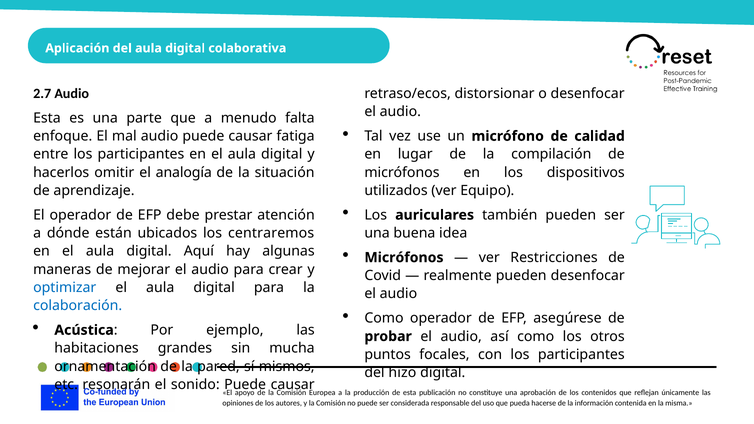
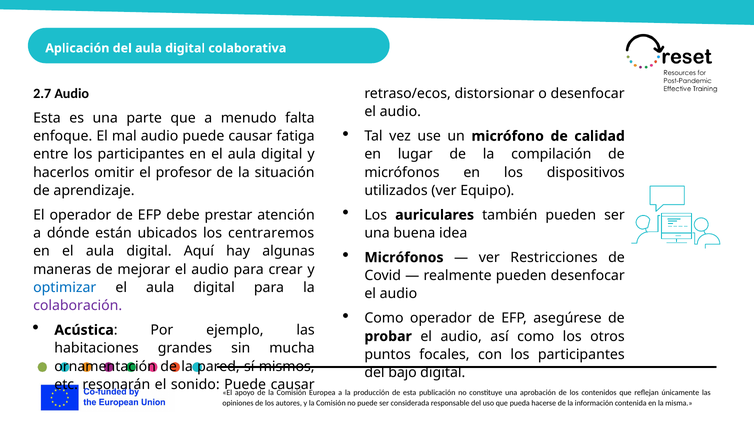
analogía: analogía -> profesor (184, 172)
colaboración colour: blue -> purple (78, 306)
hizo: hizo -> bajo (403, 373)
